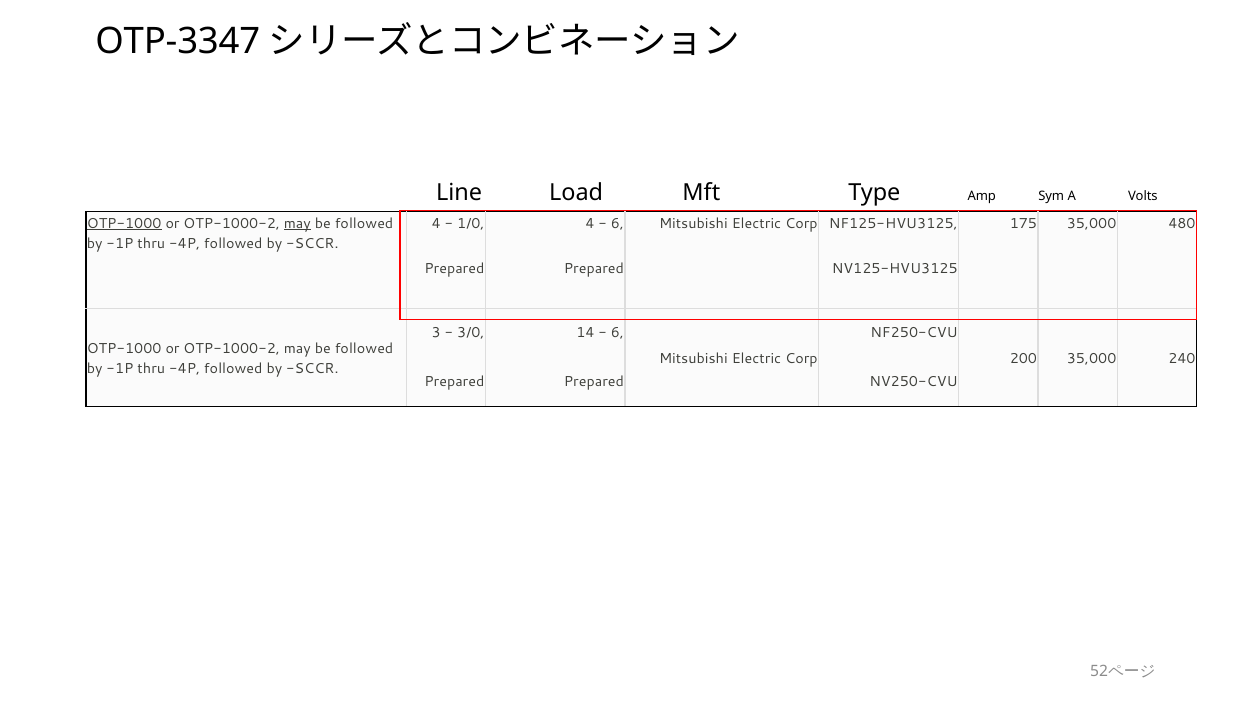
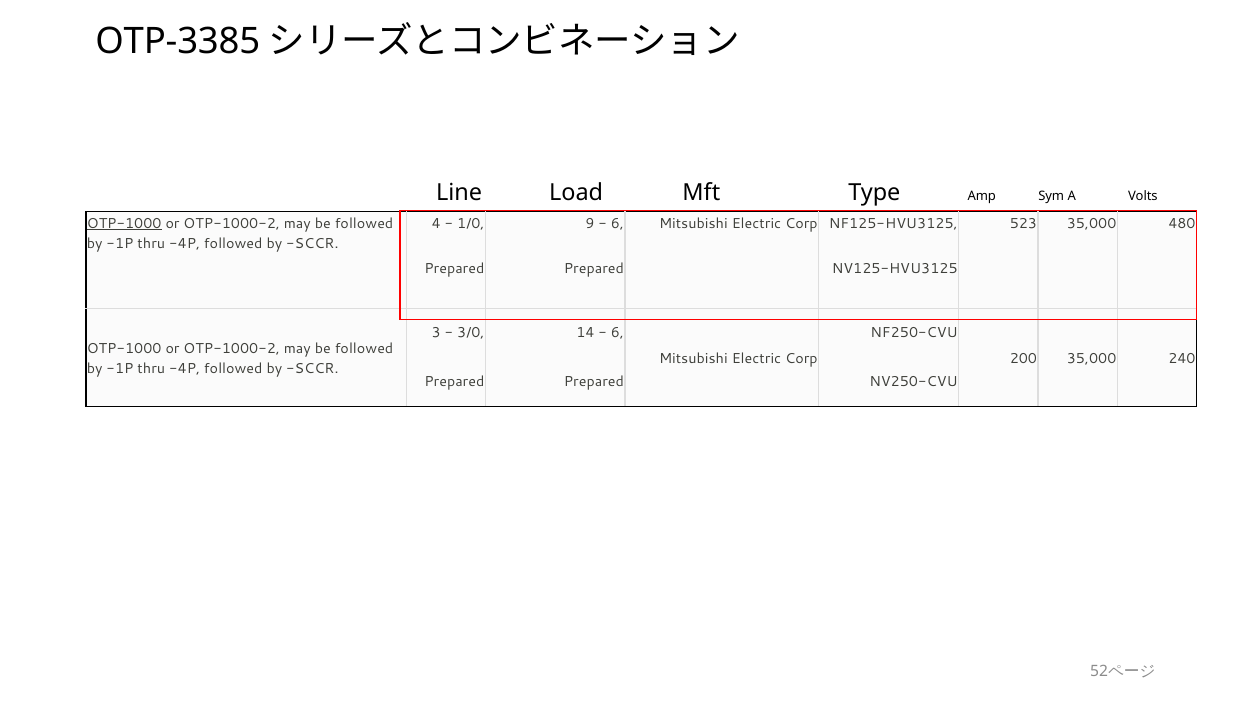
OTP-3347: OTP-3347 -> OTP-3385 (178, 41)
may underline: present -> none (297, 224)
1/0 4: 4 -> 9 (590, 224)
175: 175 -> 523 (1023, 224)
